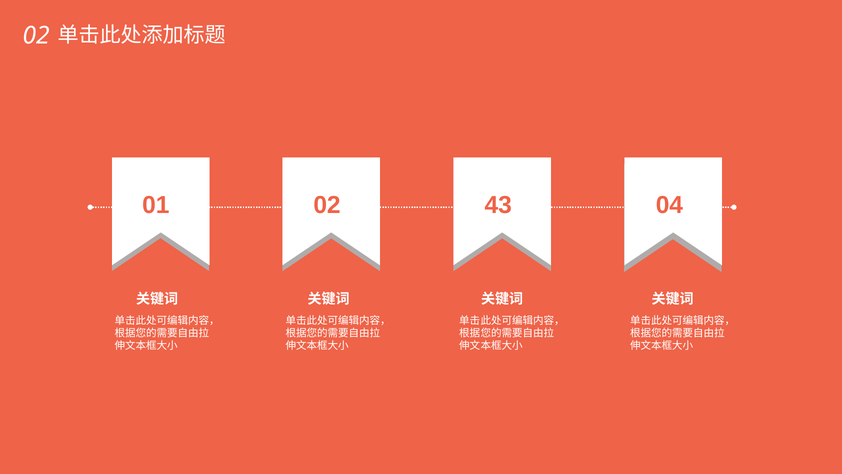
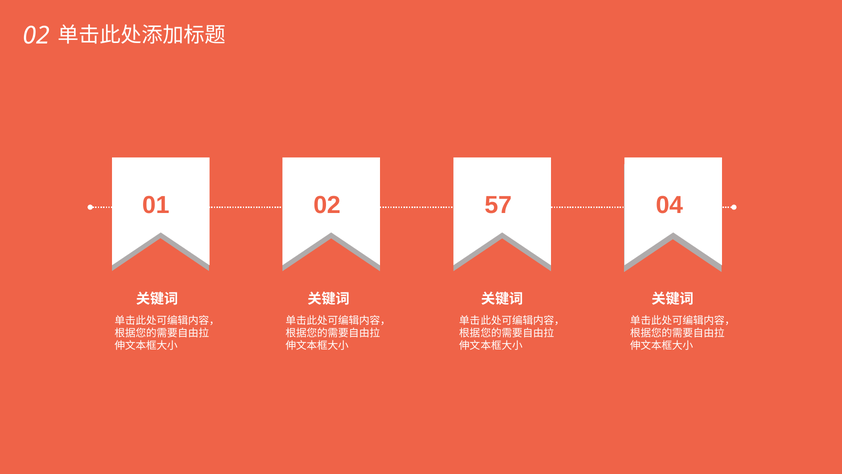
43: 43 -> 57 (498, 205)
